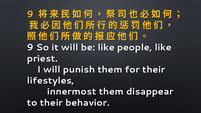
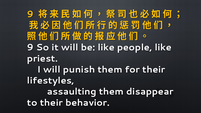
innermost: innermost -> assaulting (72, 92)
